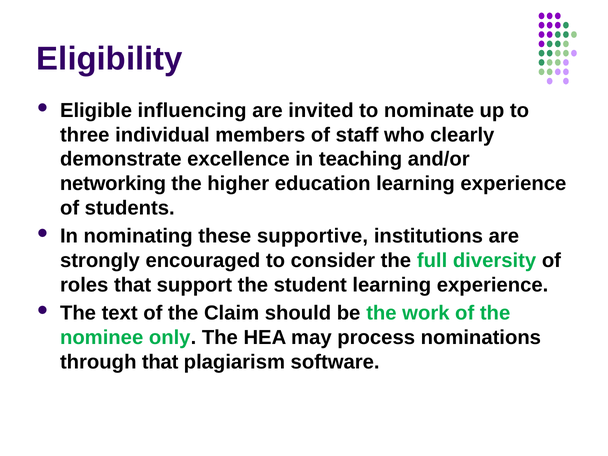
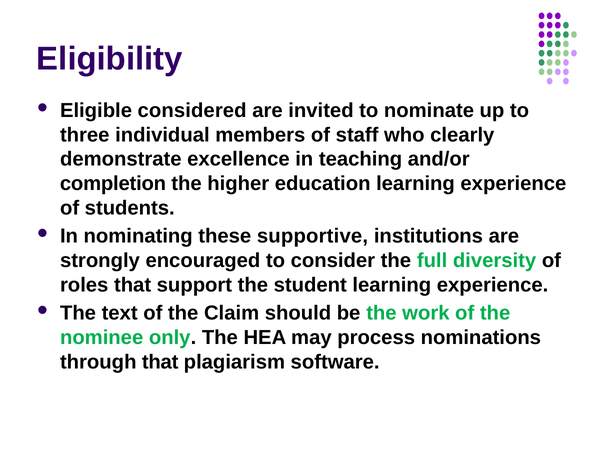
influencing: influencing -> considered (192, 111)
networking: networking -> completion (113, 184)
